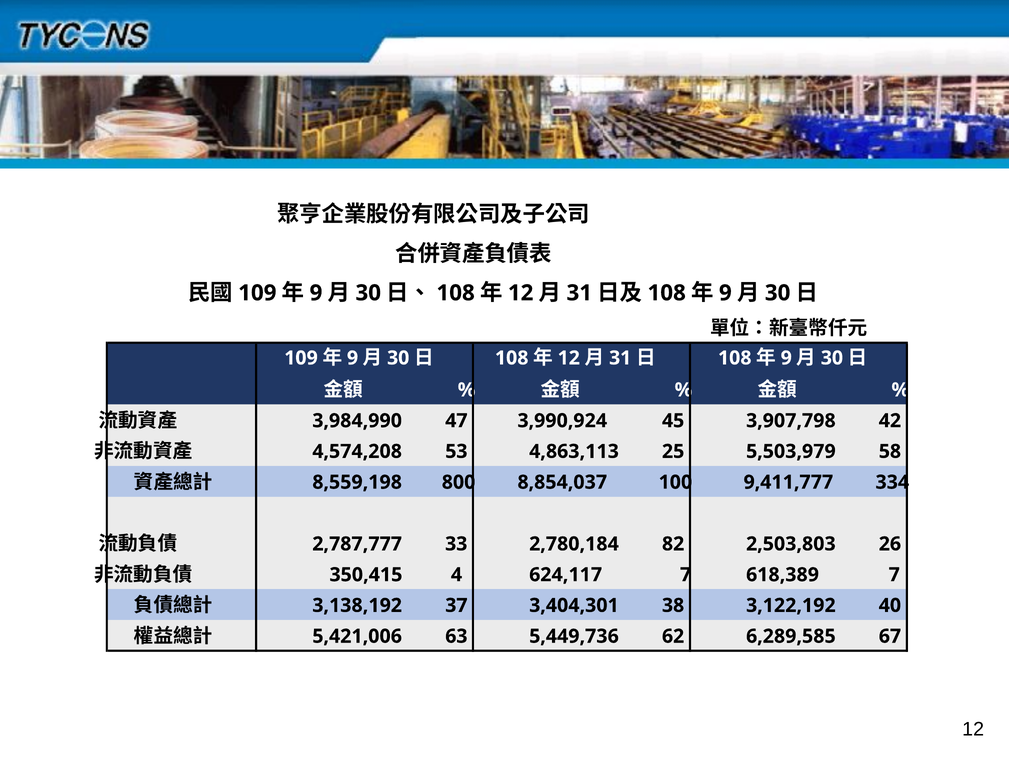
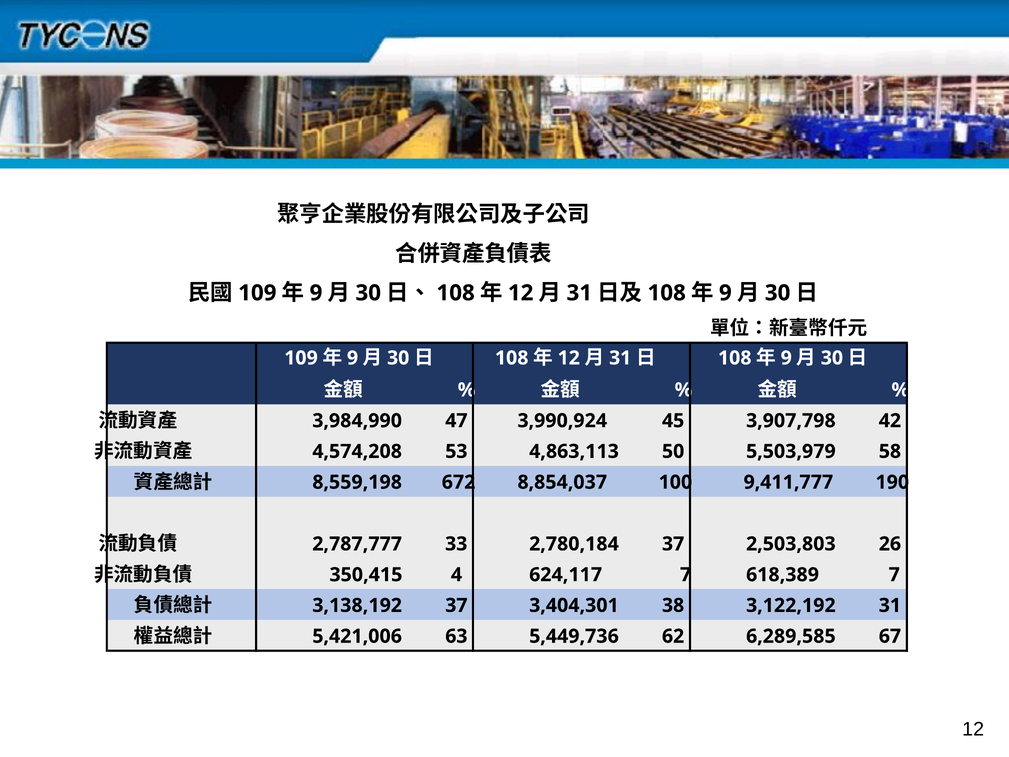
25: 25 -> 50 (673, 451)
800: 800 -> 672 (459, 482)
334: 334 -> 190 (892, 482)
2,780,184 82: 82 -> 37 (673, 544)
3,122,192 40: 40 -> 31 (890, 605)
